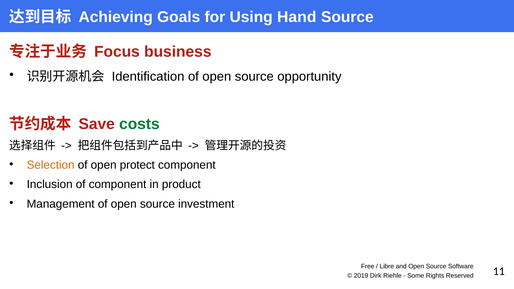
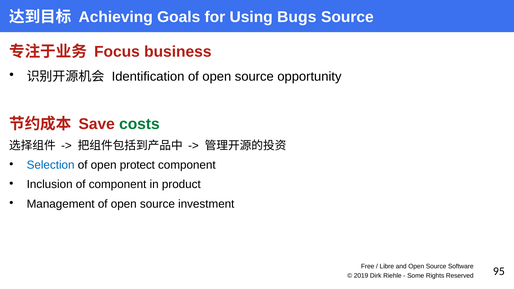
Hand: Hand -> Bugs (297, 17)
Selection colour: orange -> blue (51, 165)
11: 11 -> 95 (499, 271)
